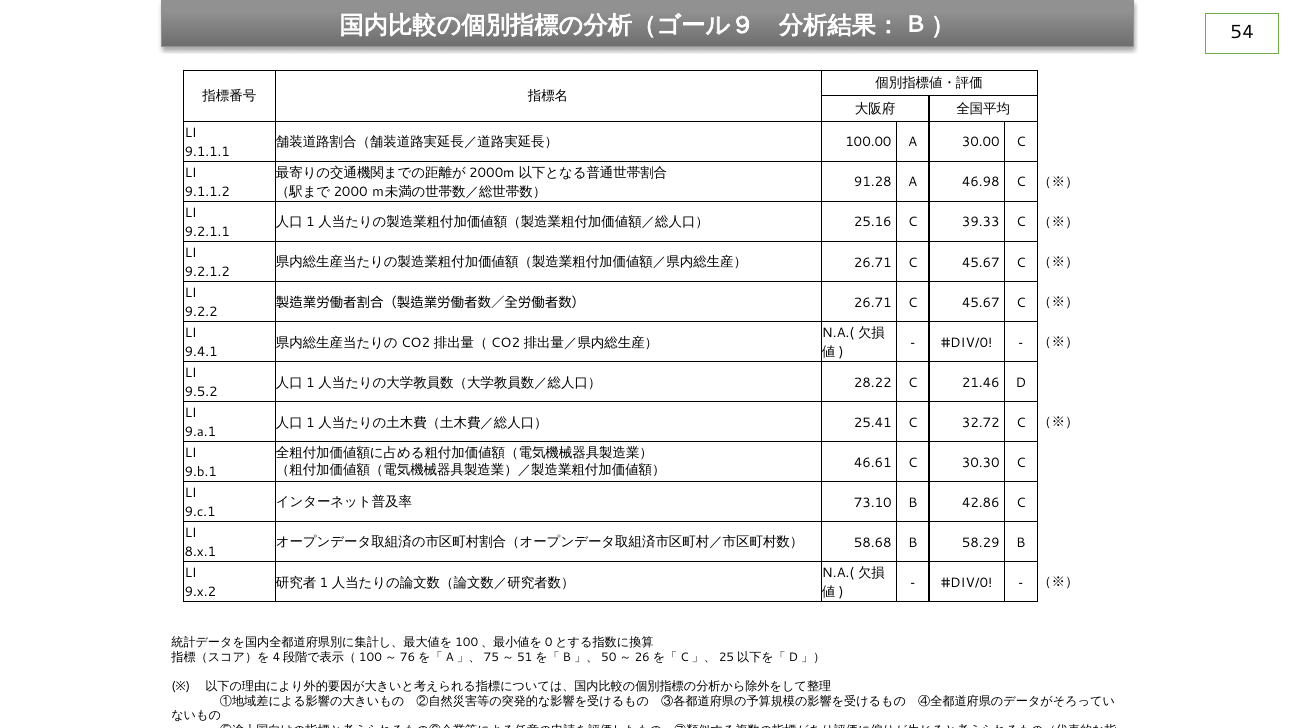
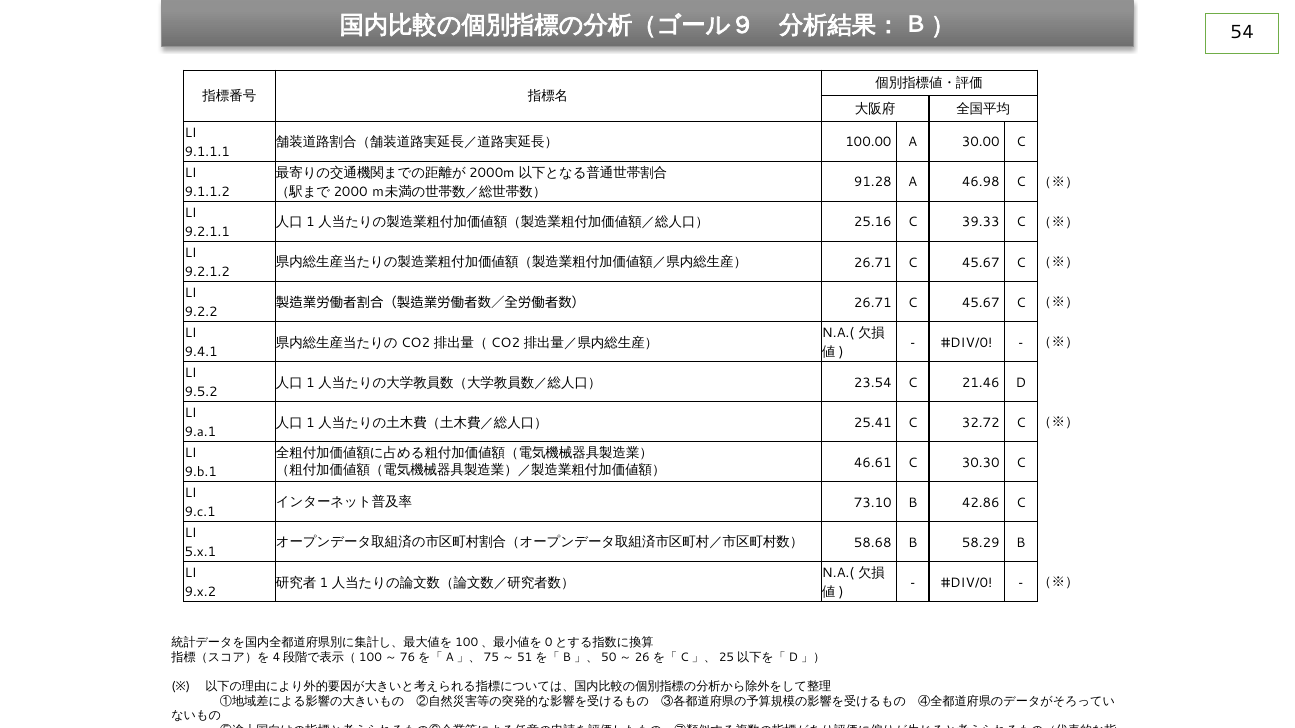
28.22: 28.22 -> 23.54 (873, 383)
8.x.1: 8.x.1 -> 5.x.1 (200, 553)
